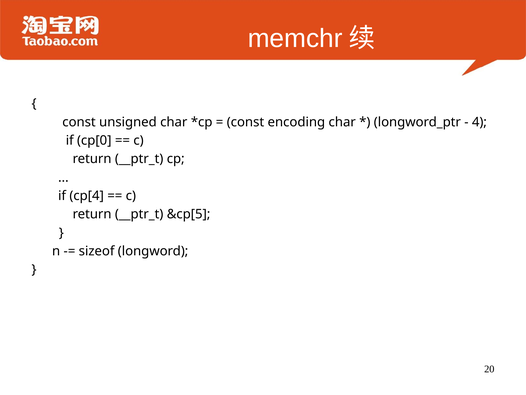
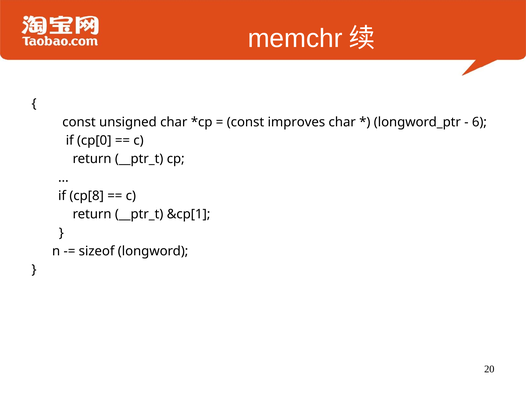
encoding: encoding -> improves (296, 122)
4: 4 -> 6 (479, 122)
cp[4: cp[4 -> cp[8 (87, 196)
&cp[5: &cp[5 -> &cp[1 (189, 214)
